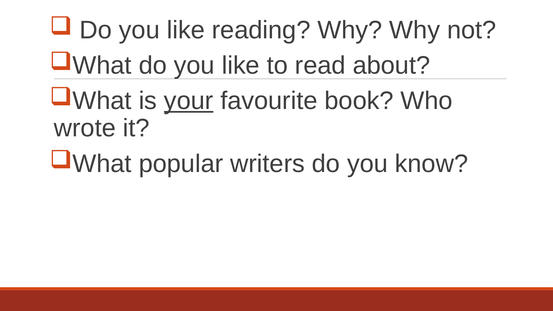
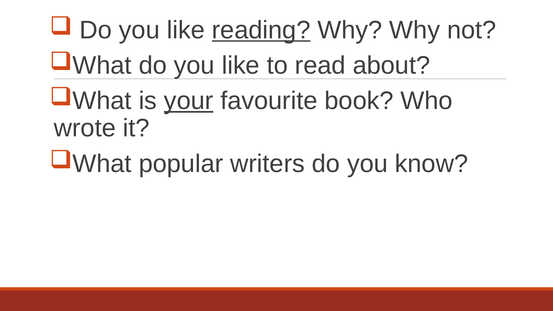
reading underline: none -> present (261, 30)
